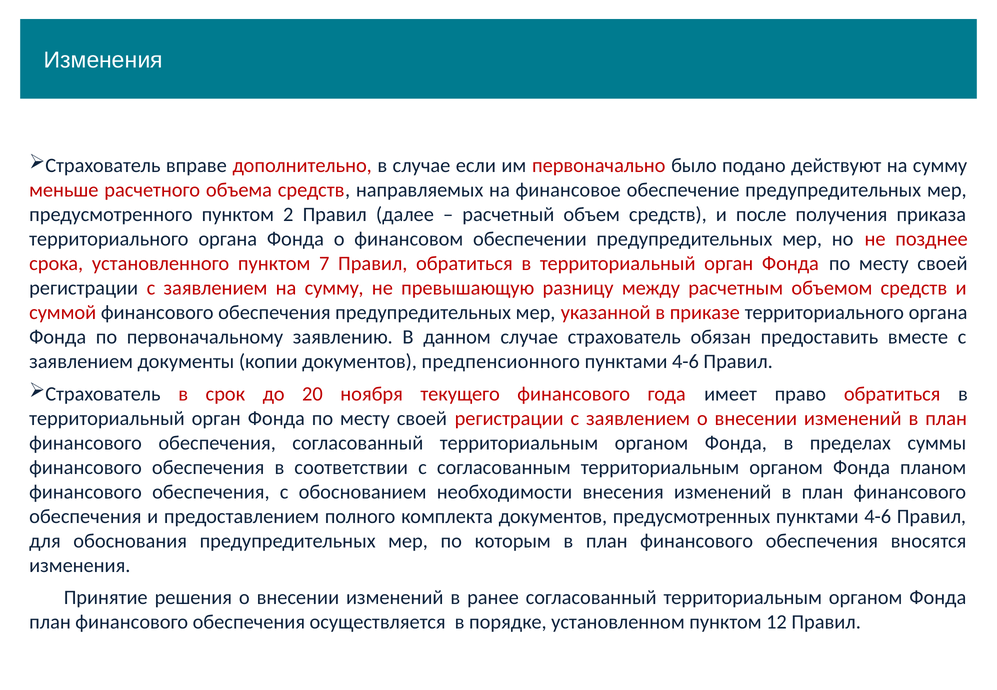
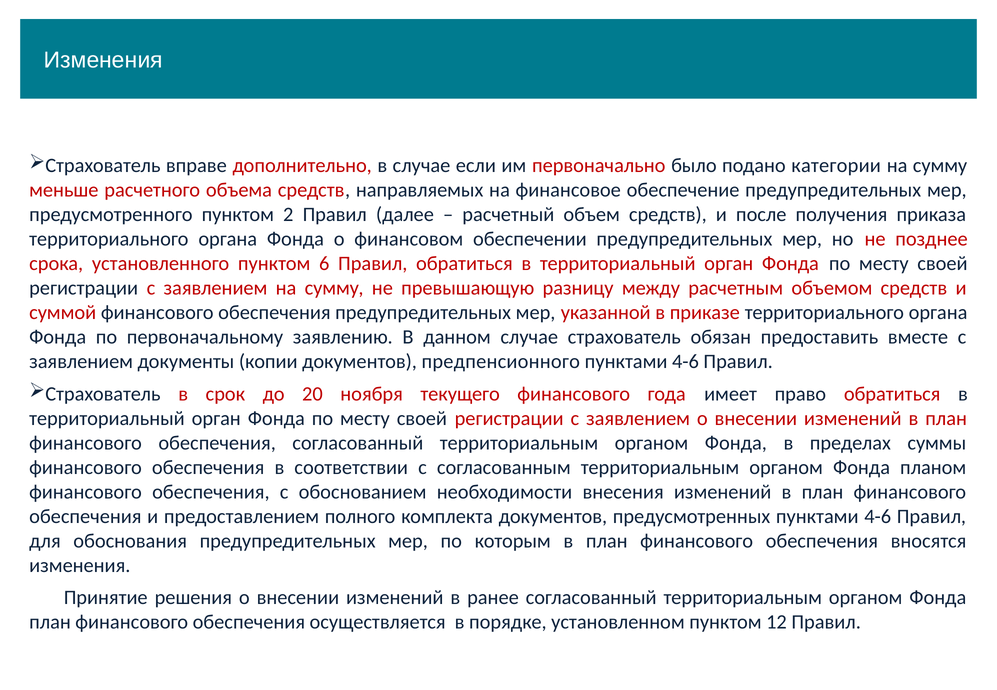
действуют: действуют -> категории (836, 165)
7: 7 -> 6 (324, 264)
